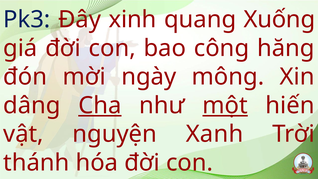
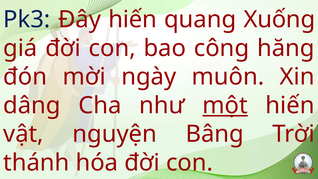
Đây xinh: xinh -> hiến (133, 20)
mông: mông -> muôn (228, 77)
Cha underline: present -> none (100, 105)
Xanh: Xanh -> Bâng (215, 134)
